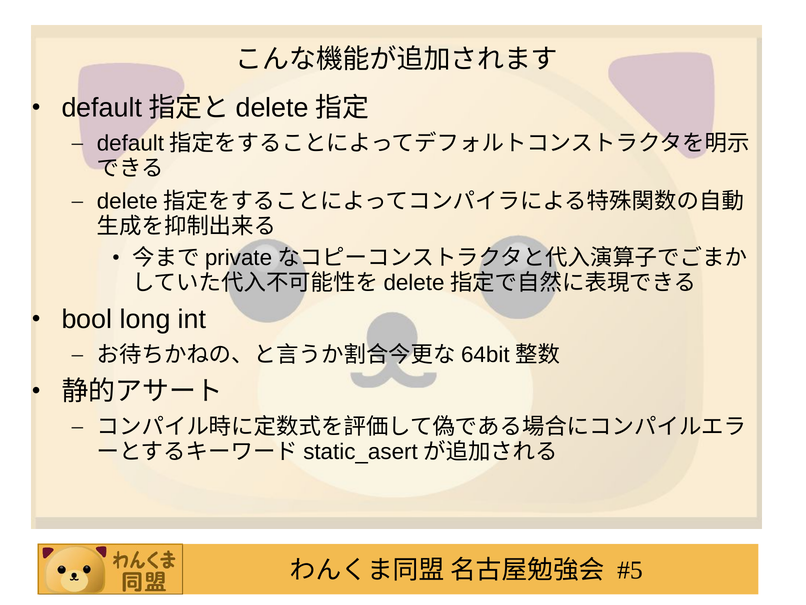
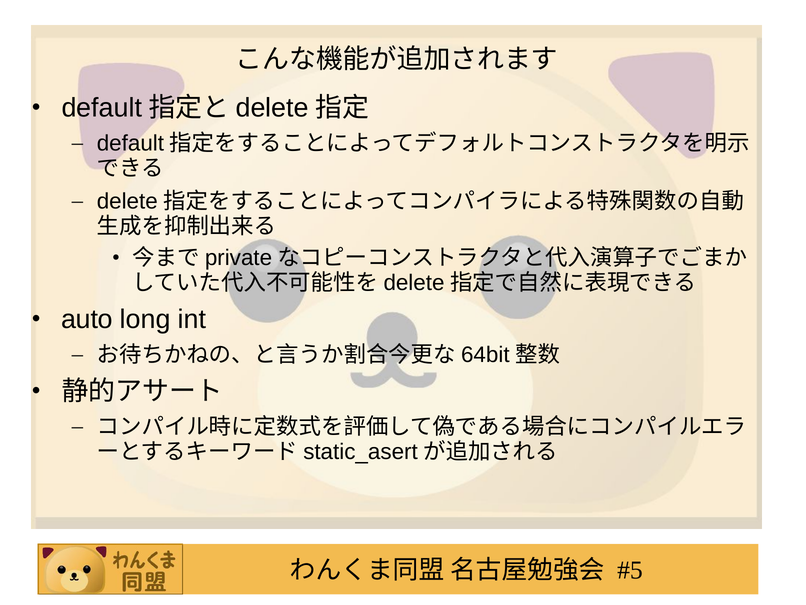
bool: bool -> auto (87, 319)
